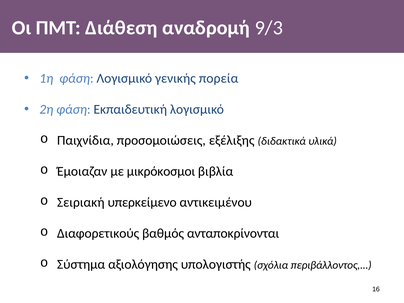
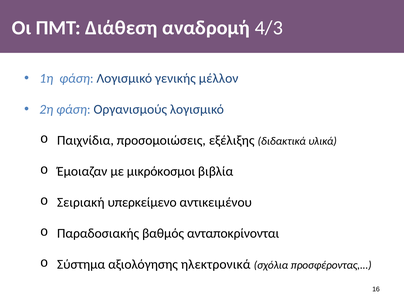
9/3: 9/3 -> 4/3 (269, 28)
πορεία: πορεία -> μέλλον (219, 78)
Εκπαιδευτική: Εκπαιδευτική -> Οργανισμούς (130, 109)
Διαφορετικούς: Διαφορετικούς -> Παραδοσιακής (98, 233)
υπολογιστής: υπολογιστής -> ηλεκτρονικά (216, 264)
περιβάλλοντος: περιβάλλοντος -> προσφέροντας (331, 265)
